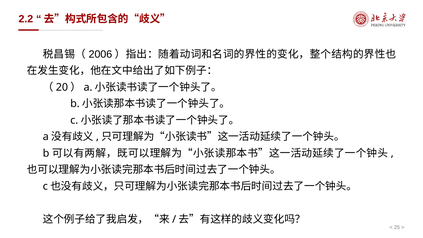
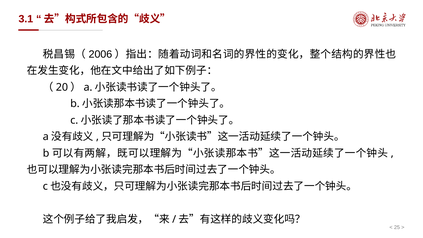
2.2: 2.2 -> 3.1 (26, 19)
